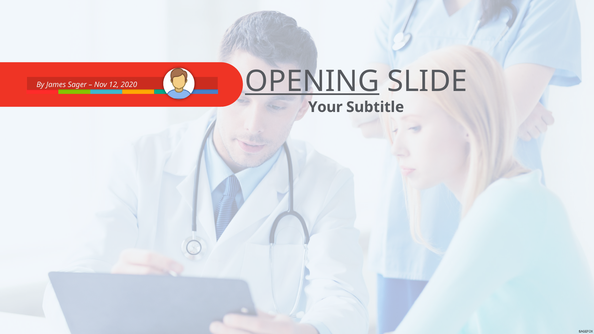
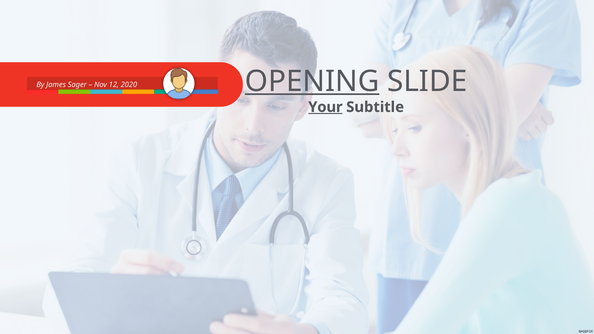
Your underline: none -> present (325, 107)
